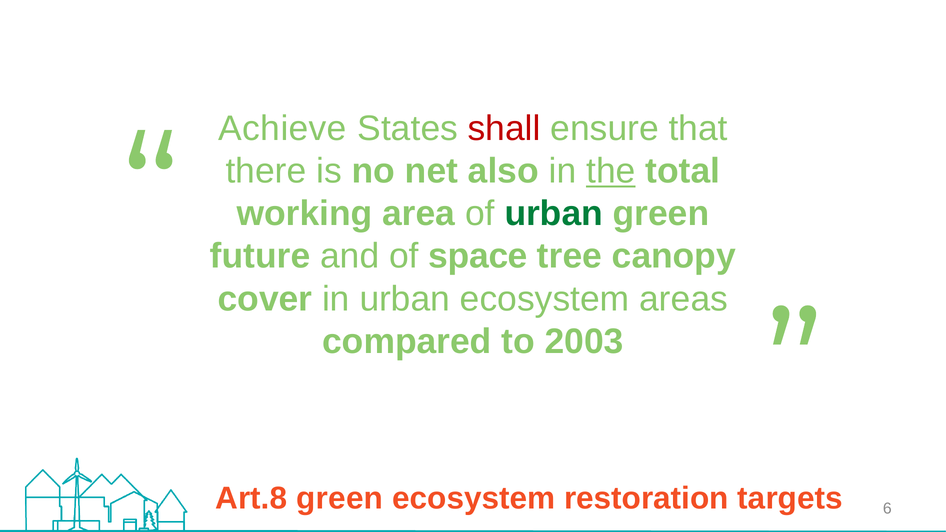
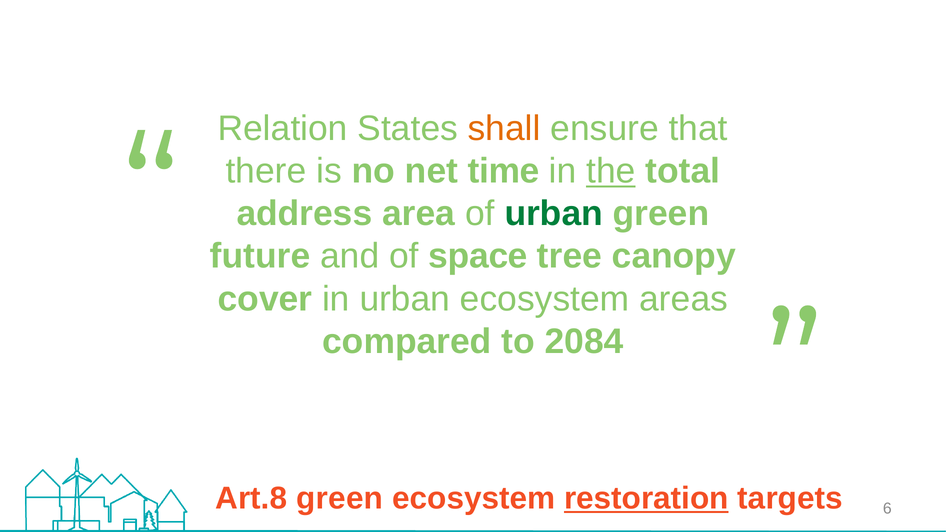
Achieve: Achieve -> Relation (283, 129)
shall colour: red -> orange (504, 129)
also: also -> time (504, 171)
working: working -> address (304, 214)
2003: 2003 -> 2084 (584, 341)
restoration underline: none -> present (646, 499)
